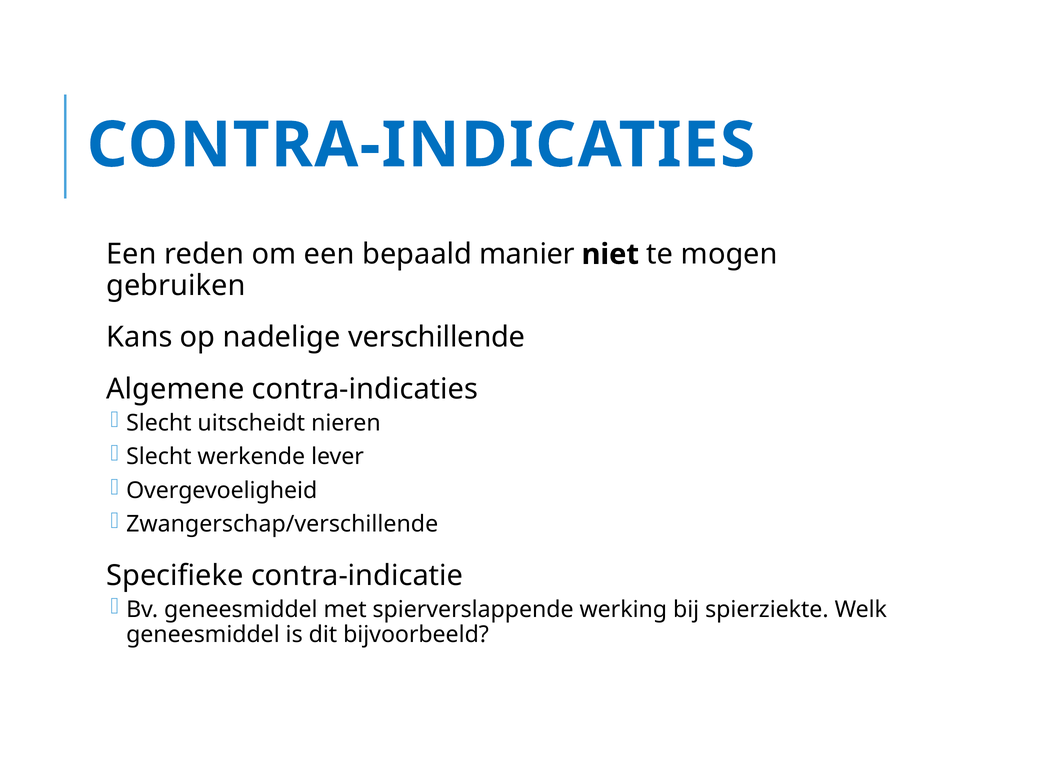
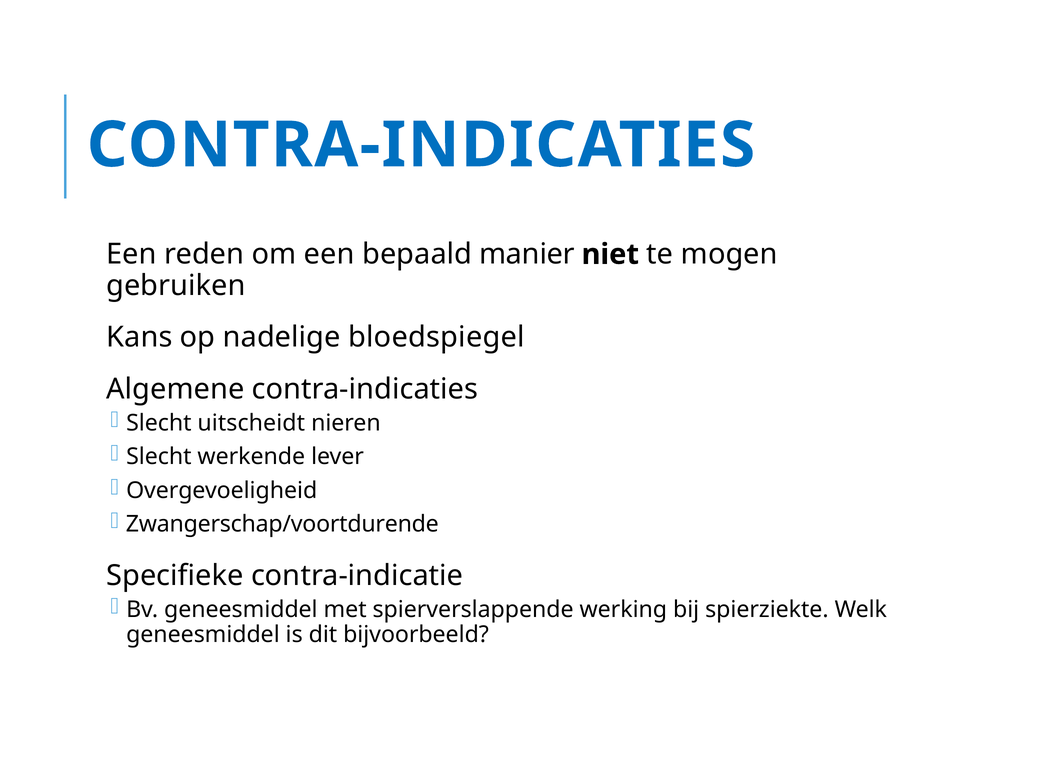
verschillende: verschillende -> bloedspiegel (436, 337)
Zwangerschap/verschillende: Zwangerschap/verschillende -> Zwangerschap/voortdurende (282, 524)
